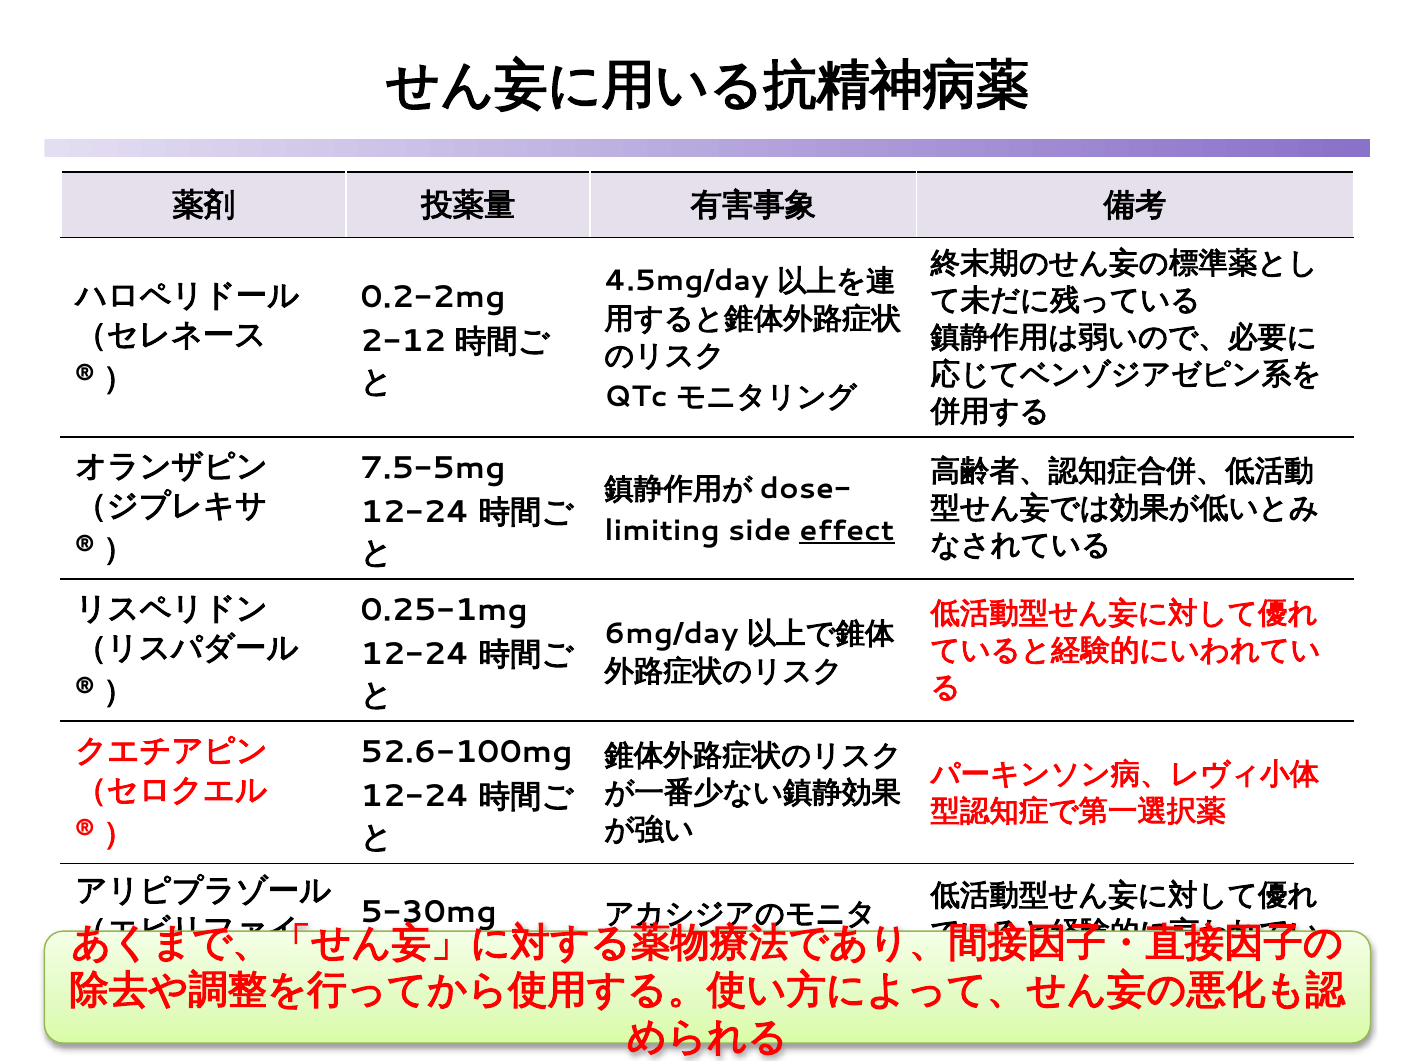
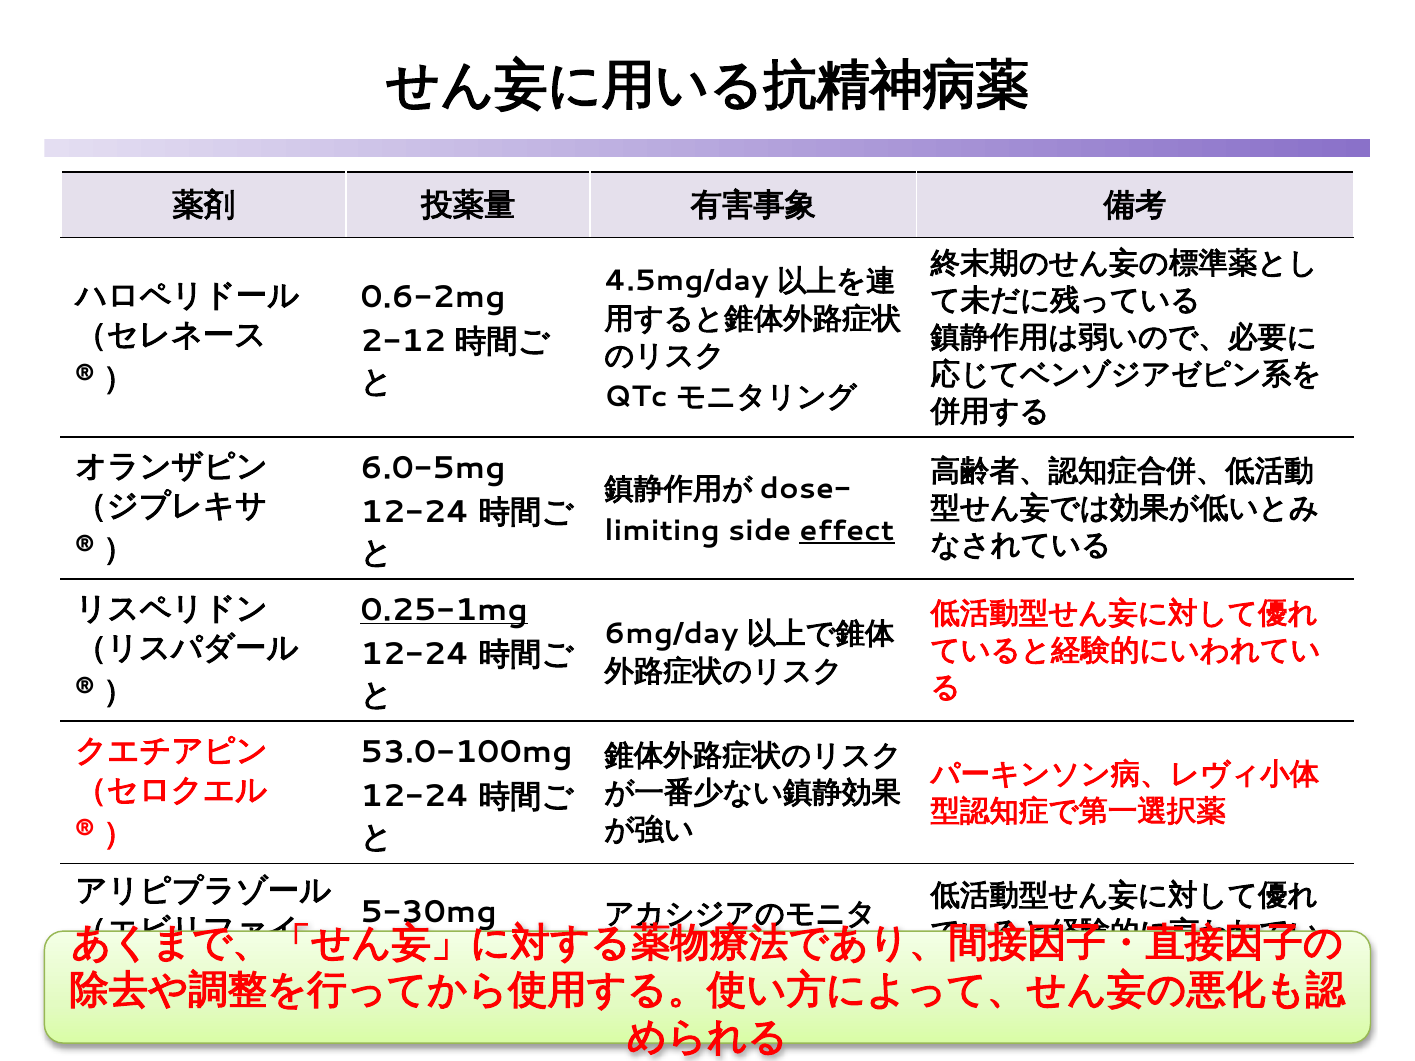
0.2-2mg: 0.2-2mg -> 0.6-2mg (433, 297)
7.5-5mg: 7.5-5mg -> 6.0-5mg (433, 468)
0.25-1mg underline: none -> present (444, 610)
52.6-100mg: 52.6-100mg -> 53.0-100mg (467, 752)
